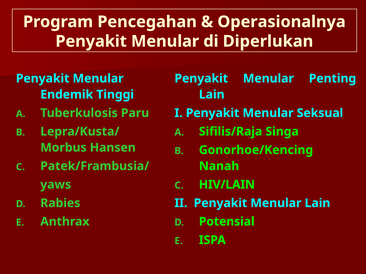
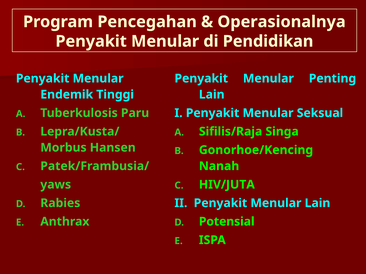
Diperlukan: Diperlukan -> Pendidikan (268, 41)
HIV/LAIN: HIV/LAIN -> HIV/JUTA (227, 185)
